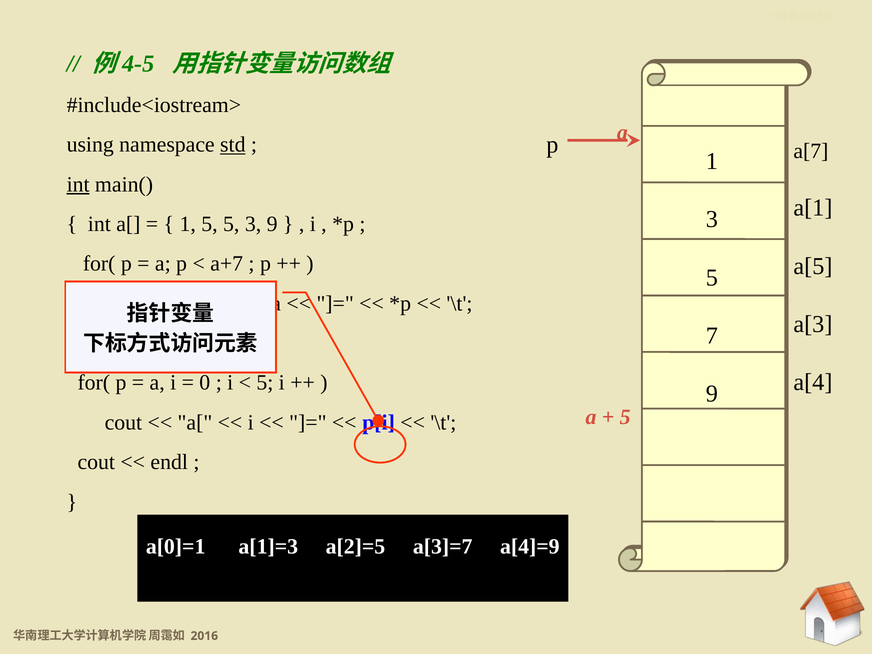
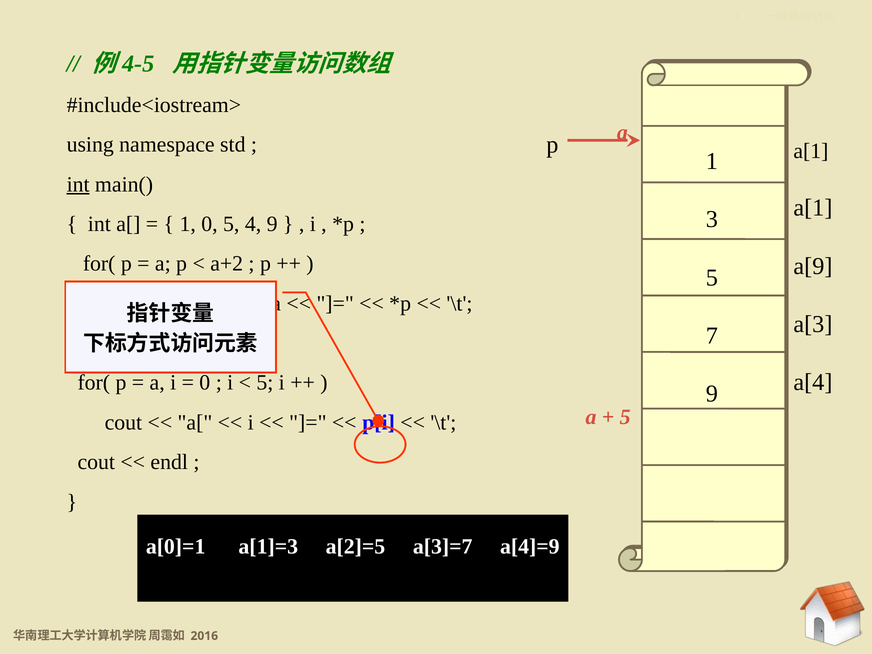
std underline: present -> none (233, 145)
a[7: a[7 -> a[1 (811, 151)
1 5: 5 -> 0 (209, 224)
5 3: 3 -> 4 (253, 224)
a+7: a+7 -> a+2 (227, 264)
a[5: a[5 -> a[9 (813, 266)
